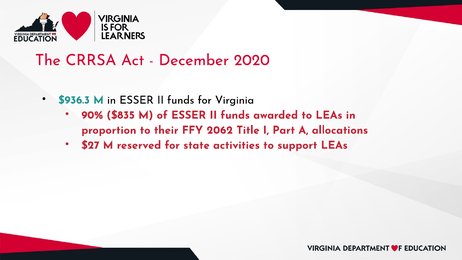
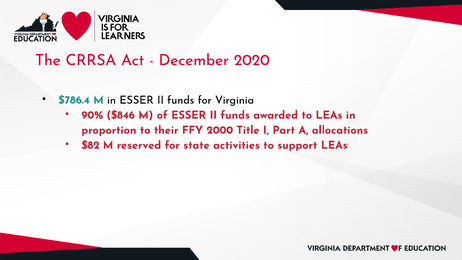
$936.3: $936.3 -> $786.4 (74, 100)
$835: $835 -> $846 (121, 115)
2062: 2062 -> 2000 (220, 130)
$27: $27 -> $82 (90, 145)
